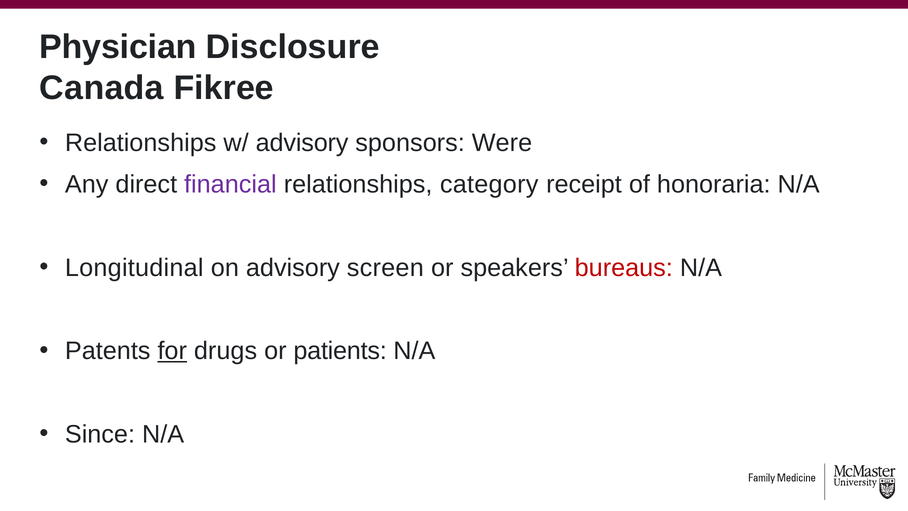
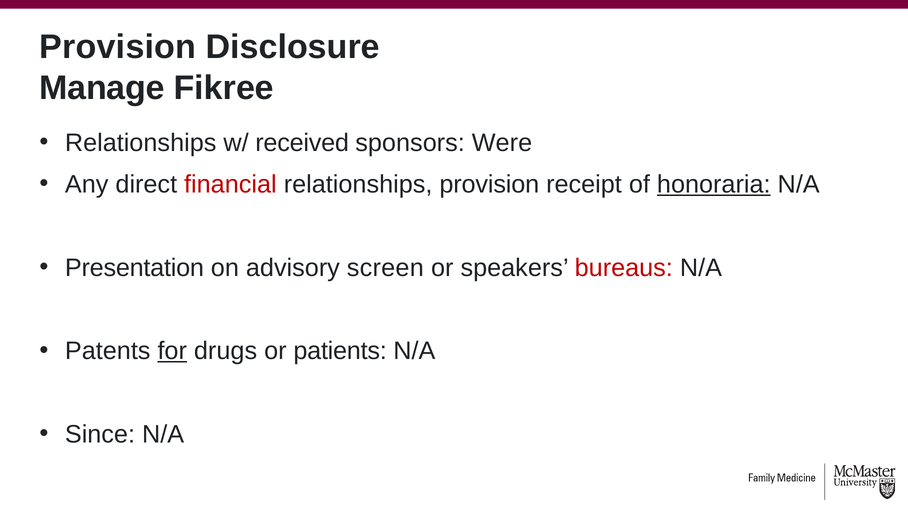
Physician: Physician -> Provision (118, 47)
Canada: Canada -> Manage (102, 88)
w/ advisory: advisory -> received (302, 143)
financial colour: purple -> red (230, 184)
relationships category: category -> provision (489, 184)
honoraria underline: none -> present (714, 184)
Longitudinal: Longitudinal -> Presentation (134, 268)
